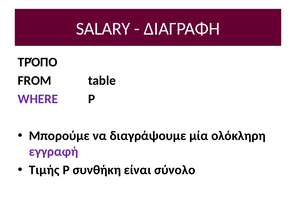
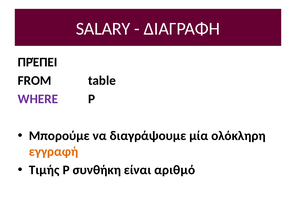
ΤΡΌΠΟ: ΤΡΌΠΟ -> ΠΡΈΠΕΙ (38, 62)
εγγραφή colour: purple -> orange (54, 152)
σύνολο: σύνολο -> αριθμό (175, 170)
